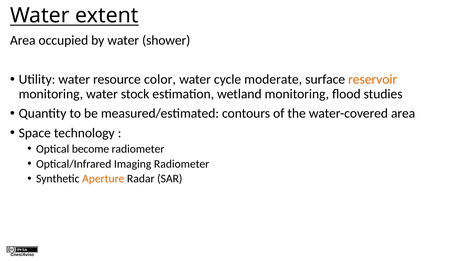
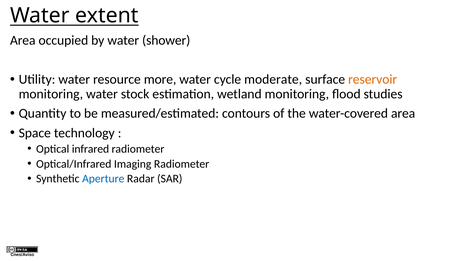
color: color -> more (160, 79)
become: become -> infrared (91, 149)
Aperture colour: orange -> blue (103, 179)
